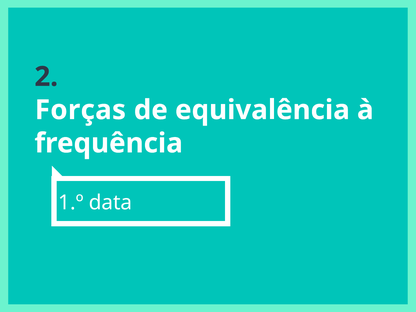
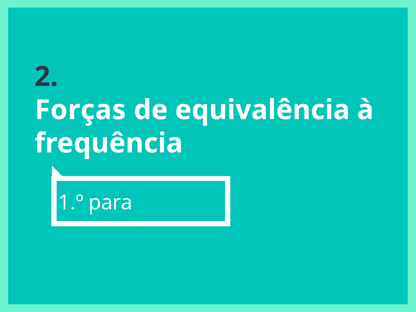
data: data -> para (111, 202)
